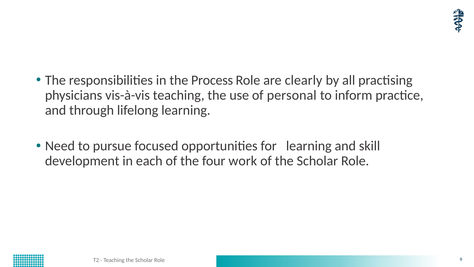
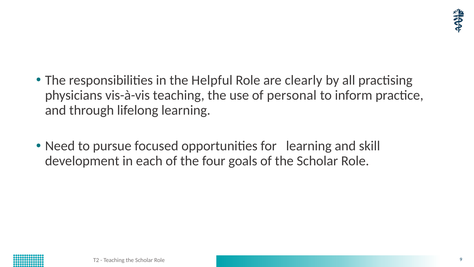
Process: Process -> Helpful (212, 80)
work: work -> goals (243, 161)
